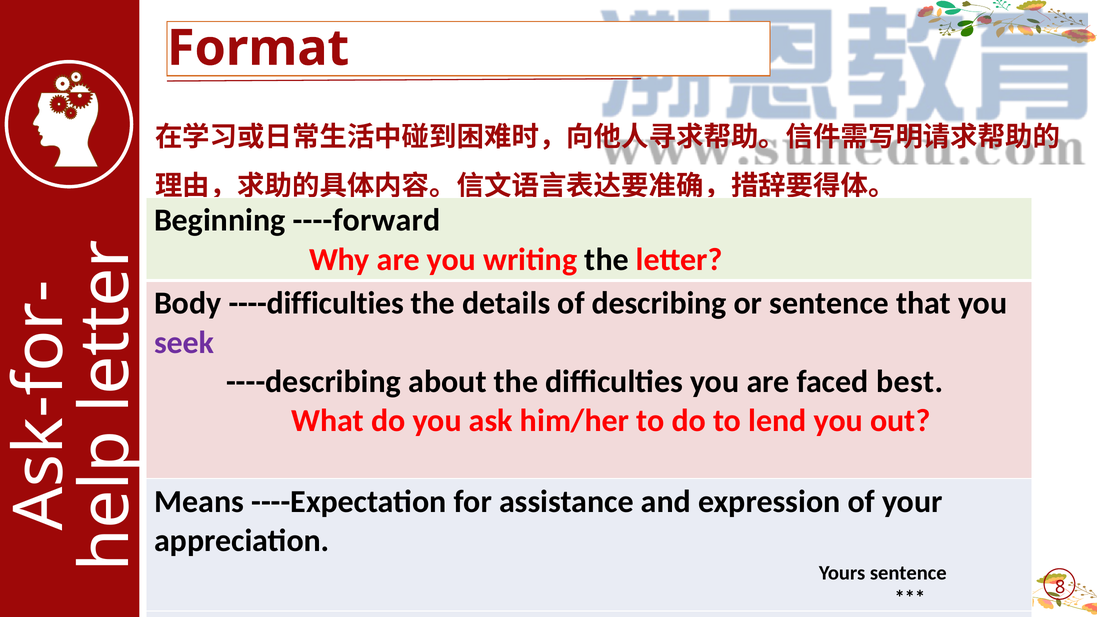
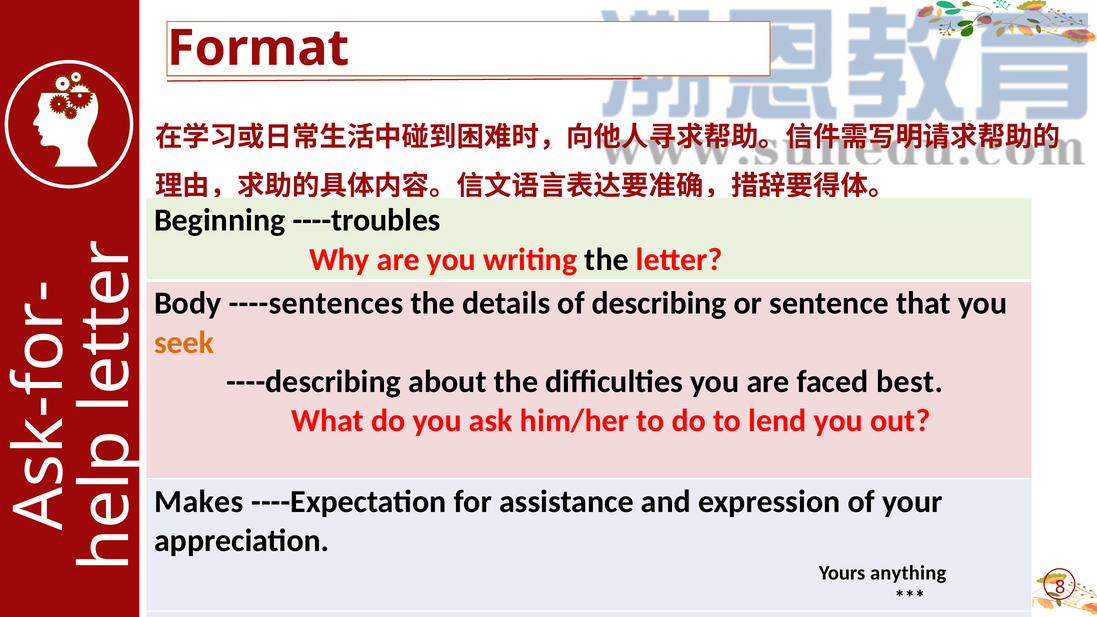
----forward: ----forward -> ----troubles (367, 220)
----difficulties: ----difficulties -> ----sentences (316, 303)
seek colour: purple -> orange (184, 343)
Means: Means -> Makes (199, 502)
Yours sentence: sentence -> anything (908, 573)
